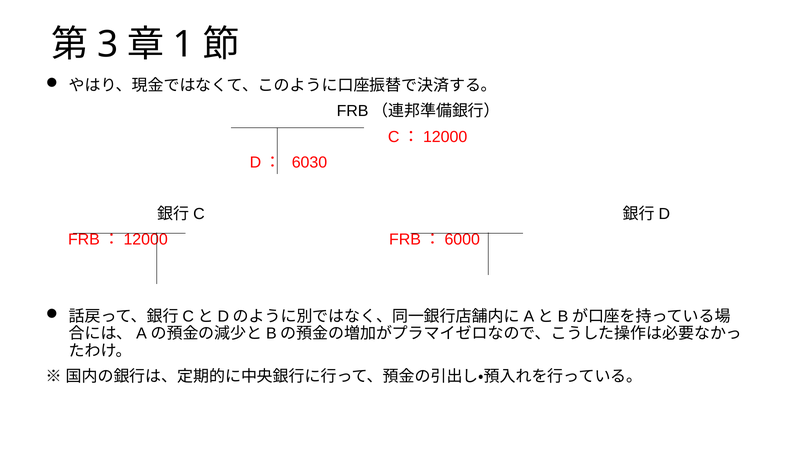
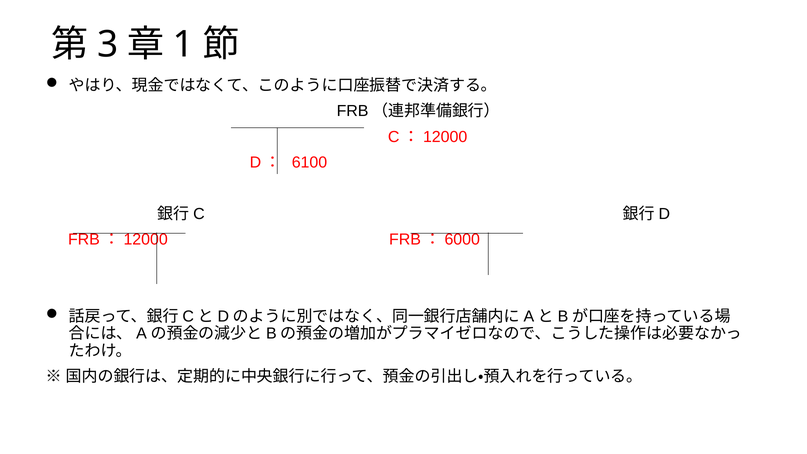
6030: 6030 -> 6100 (309, 162)
